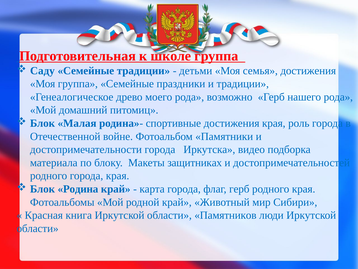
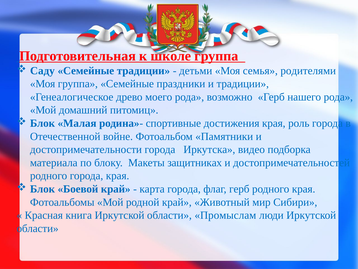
семья достижения: достижения -> родителями (308, 71)
Родина: Родина -> Боевой (78, 189)
Памятников: Памятников -> Промыслам (225, 215)
